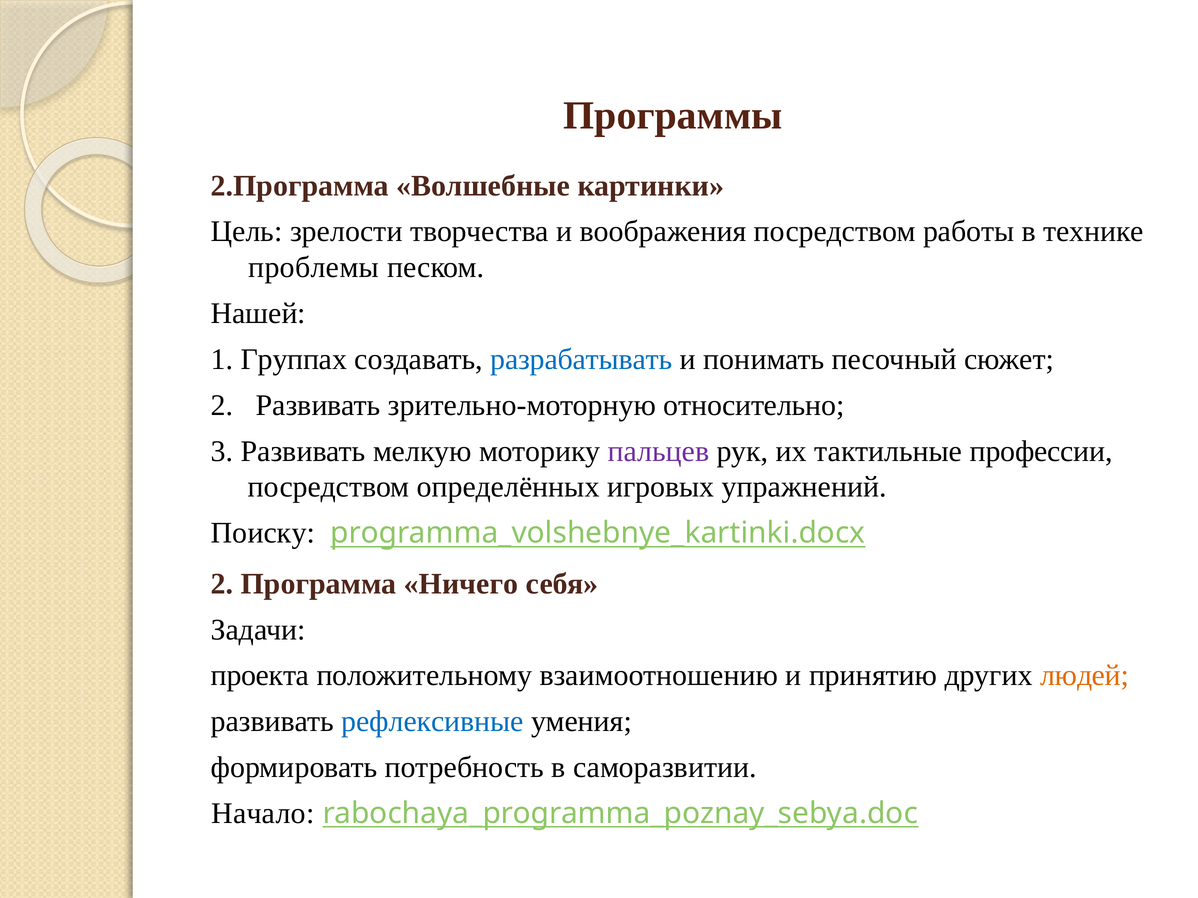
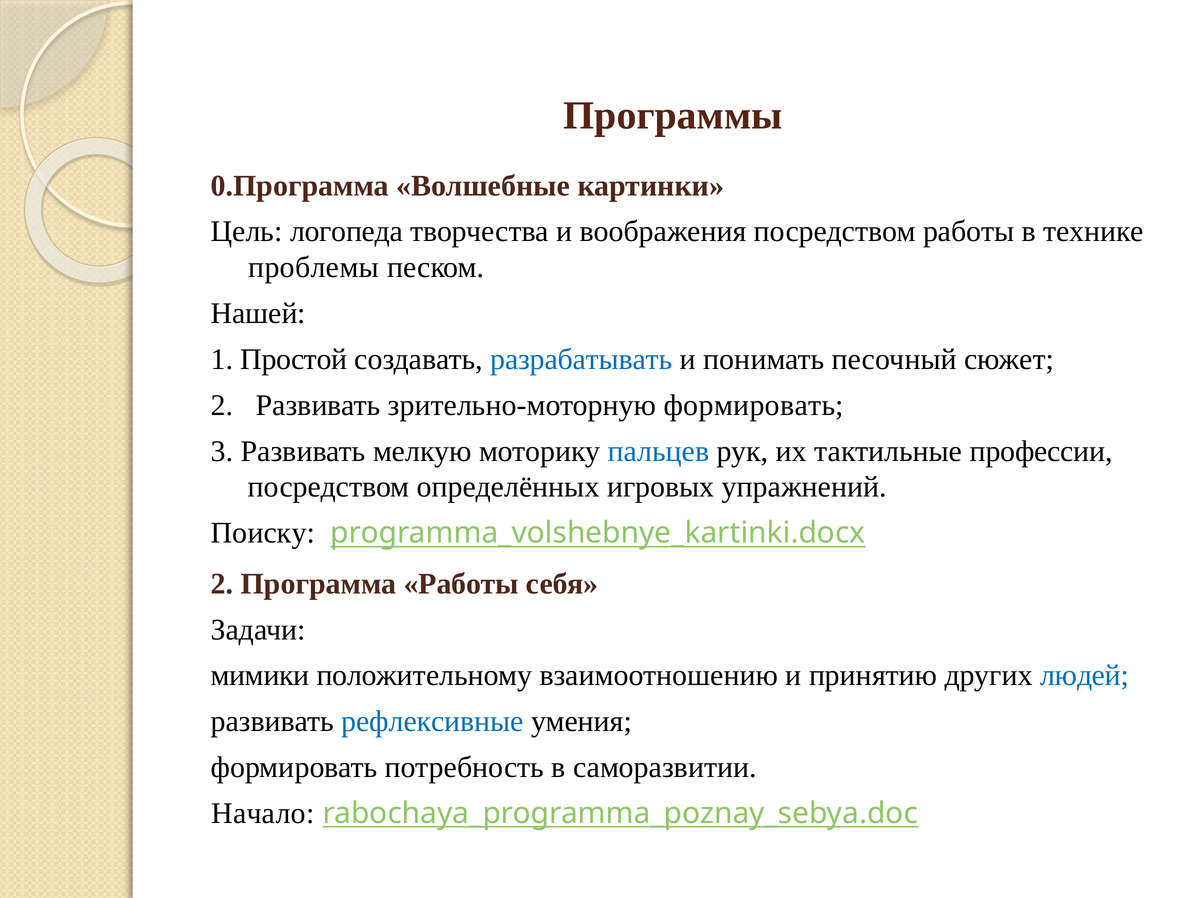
2.Программа: 2.Программа -> 0.Программа (300, 186)
зрелости: зрелости -> логопеда (346, 232)
Группах: Группах -> Простой (294, 360)
зрительно-моторную относительно: относительно -> формировать (754, 406)
пальцев colour: purple -> blue (659, 451)
Программа Ничего: Ничего -> Работы (461, 584)
проекта: проекта -> мимики (260, 676)
людей colour: orange -> blue (1085, 676)
